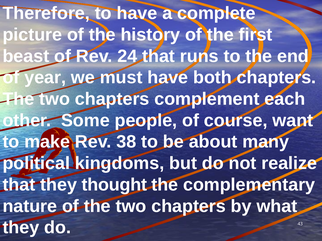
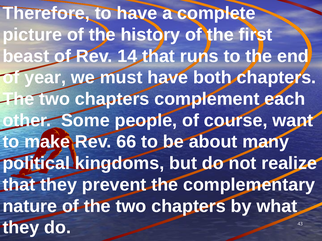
24: 24 -> 14 (127, 56)
38: 38 -> 66 (126, 142)
thought: thought -> prevent (114, 185)
